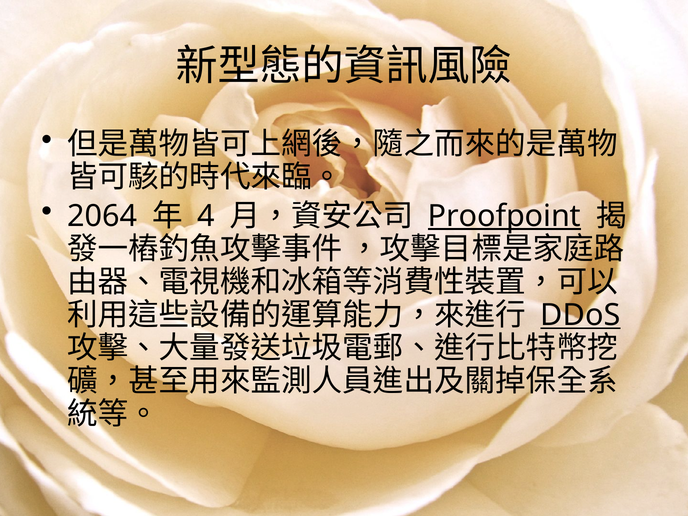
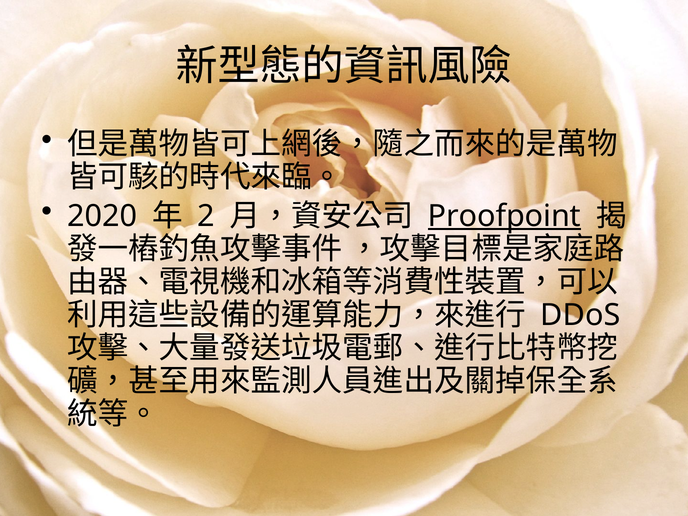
2064: 2064 -> 2020 (102, 216)
4: 4 -> 2 (206, 216)
DDoS underline: present -> none (580, 315)
